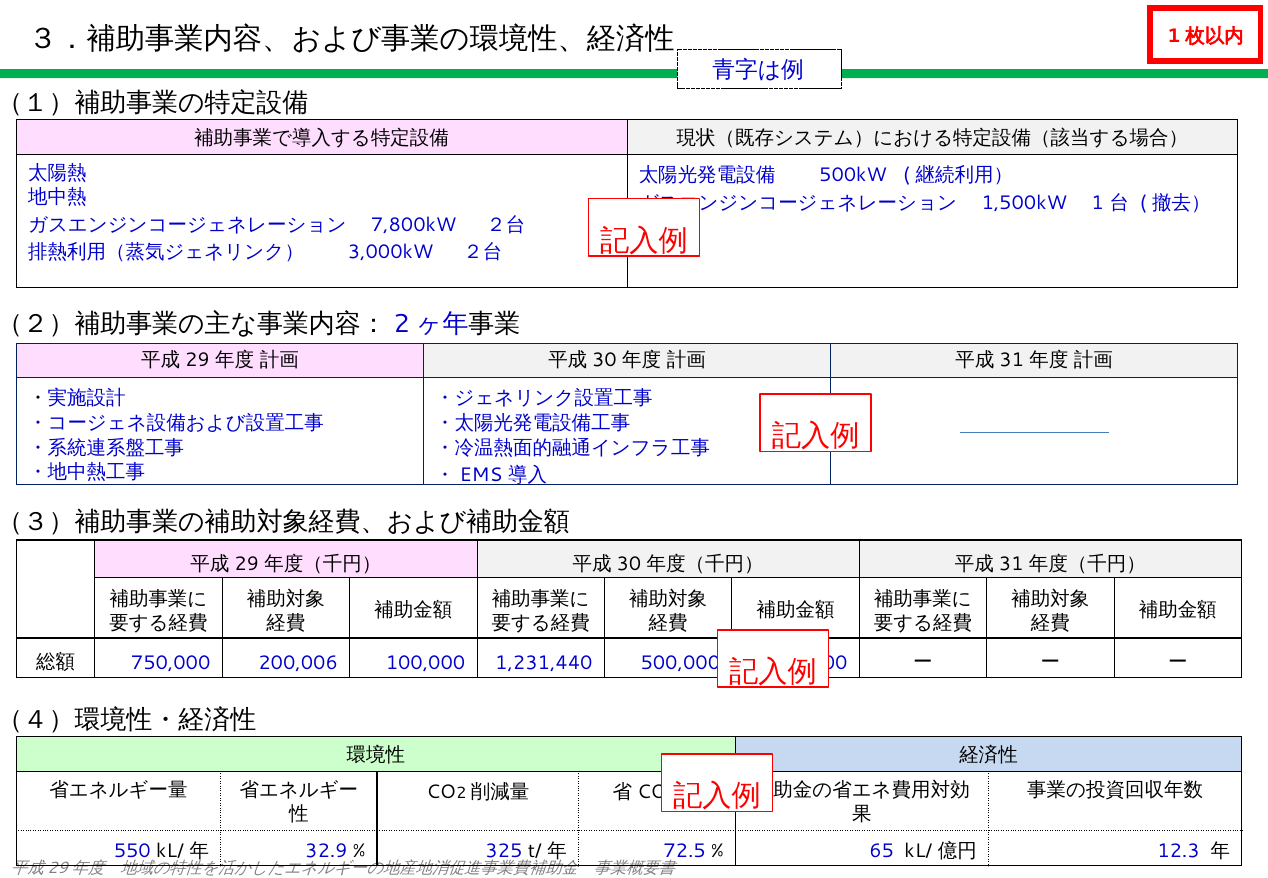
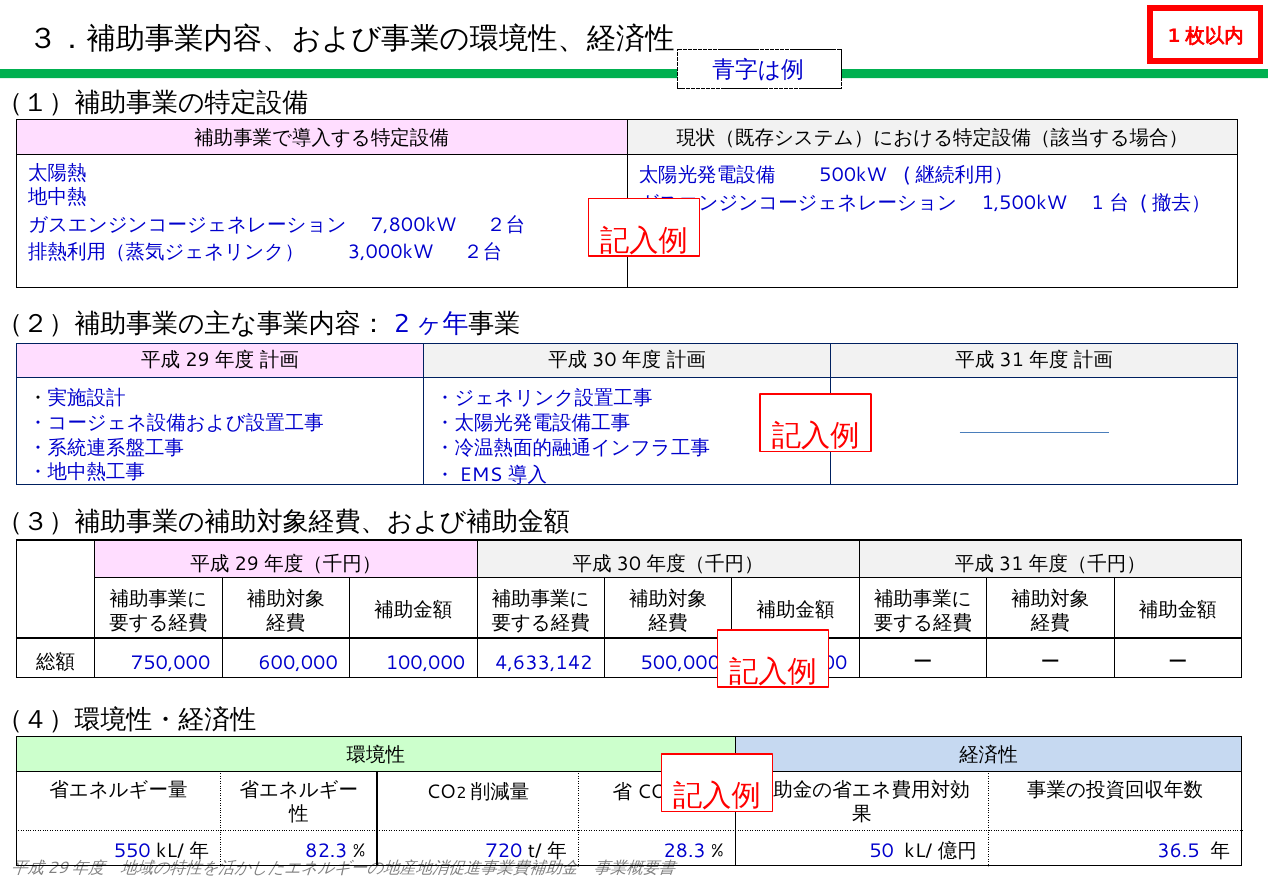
200,006: 200,006 -> 600,000 (298, 663)
1,231,440: 1,231,440 -> 4,633,142 (544, 663)
32.9: 32.9 -> 82.3 (326, 851)
325: 325 -> 720 (504, 851)
72.5: 72.5 -> 28.3 (685, 851)
65: 65 -> 50 (882, 851)
12.3: 12.3 -> 36.5 (1179, 851)
